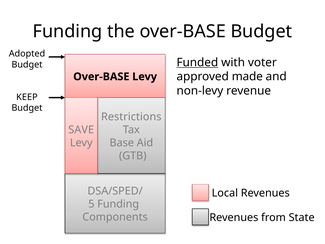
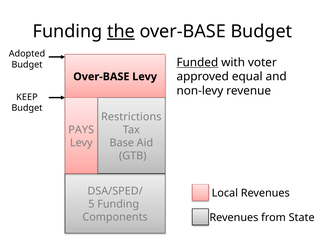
the underline: none -> present (121, 31)
made: made -> equal (247, 76)
SAVE: SAVE -> PAYS (81, 130)
